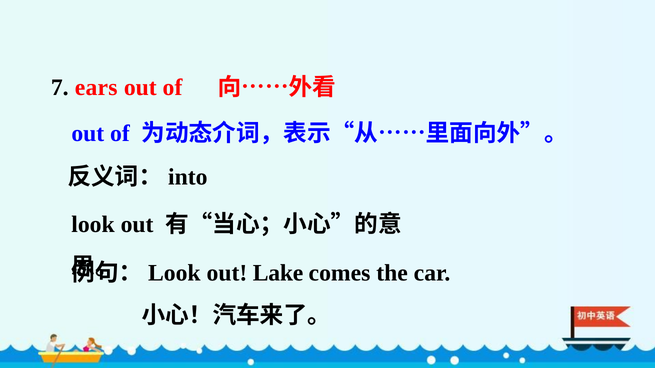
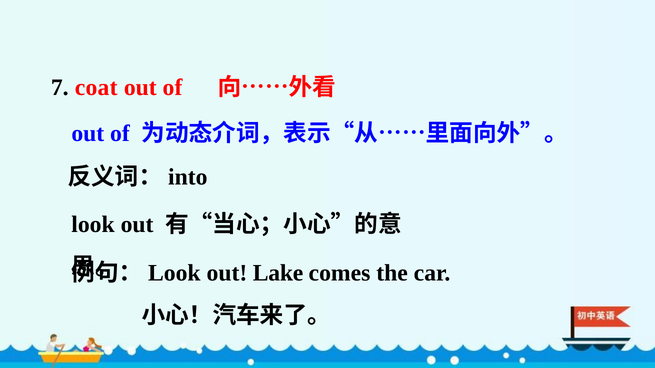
ears: ears -> coat (96, 87)
